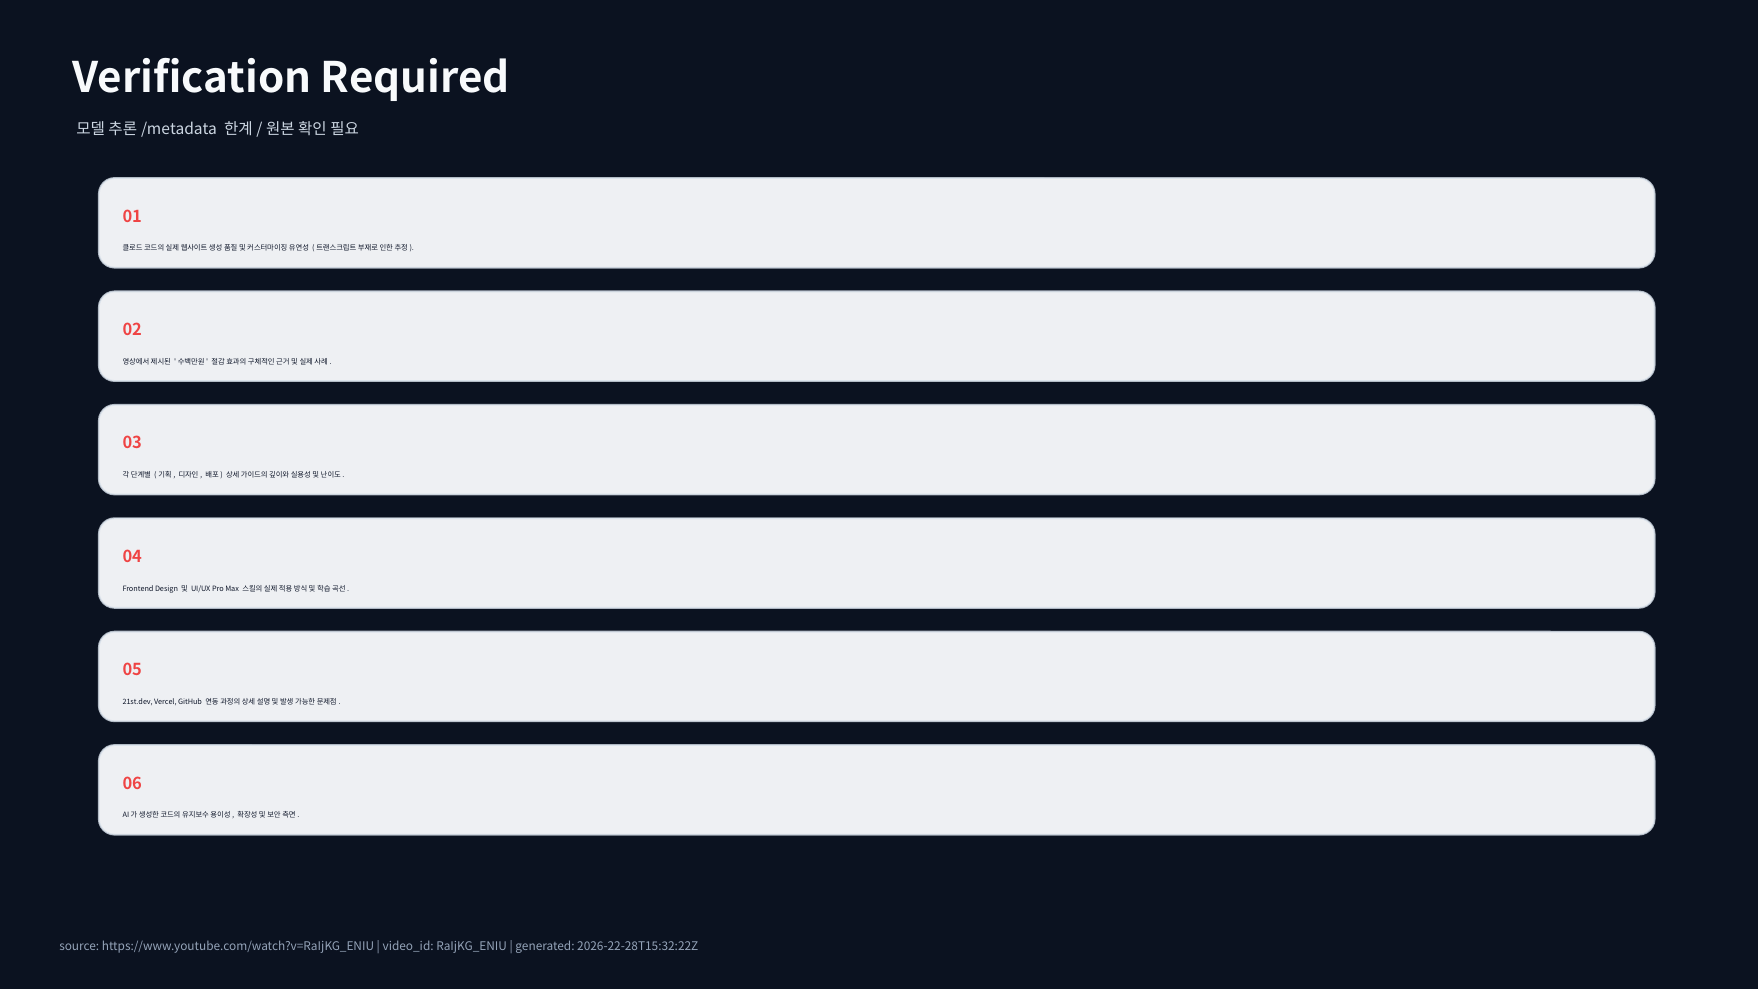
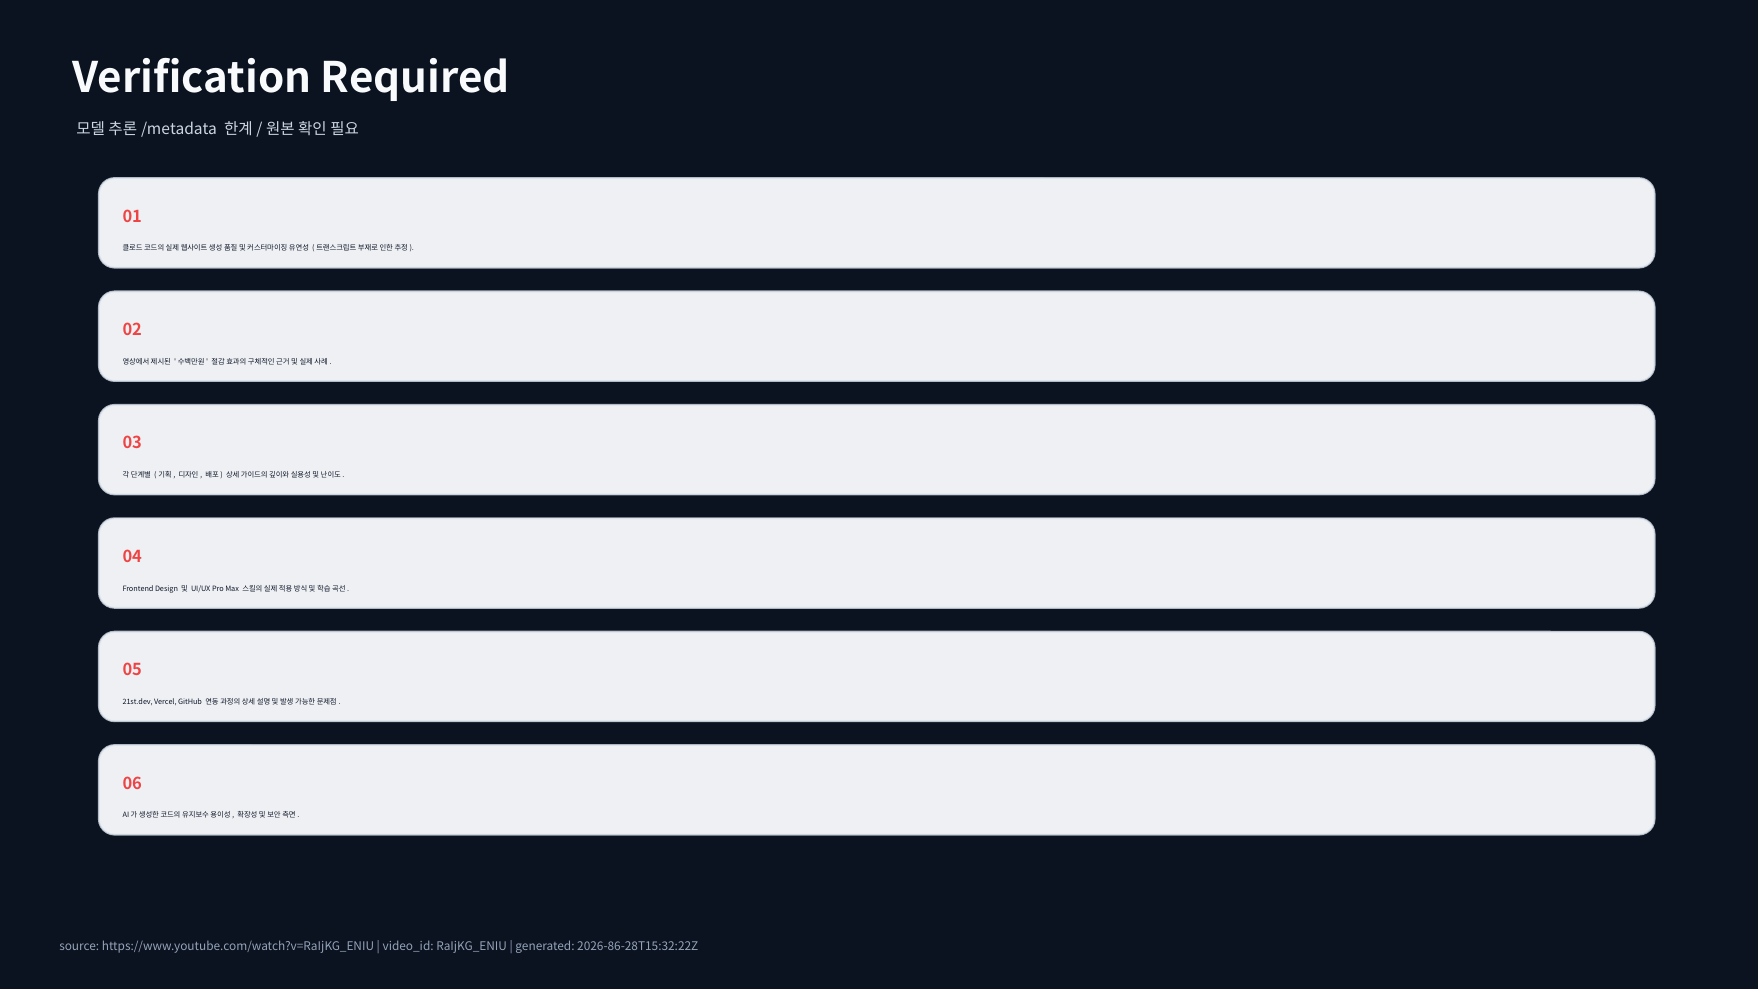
2026-22-28T15:32:22Z: 2026-22-28T15:32:22Z -> 2026-86-28T15:32:22Z (638, 947)
